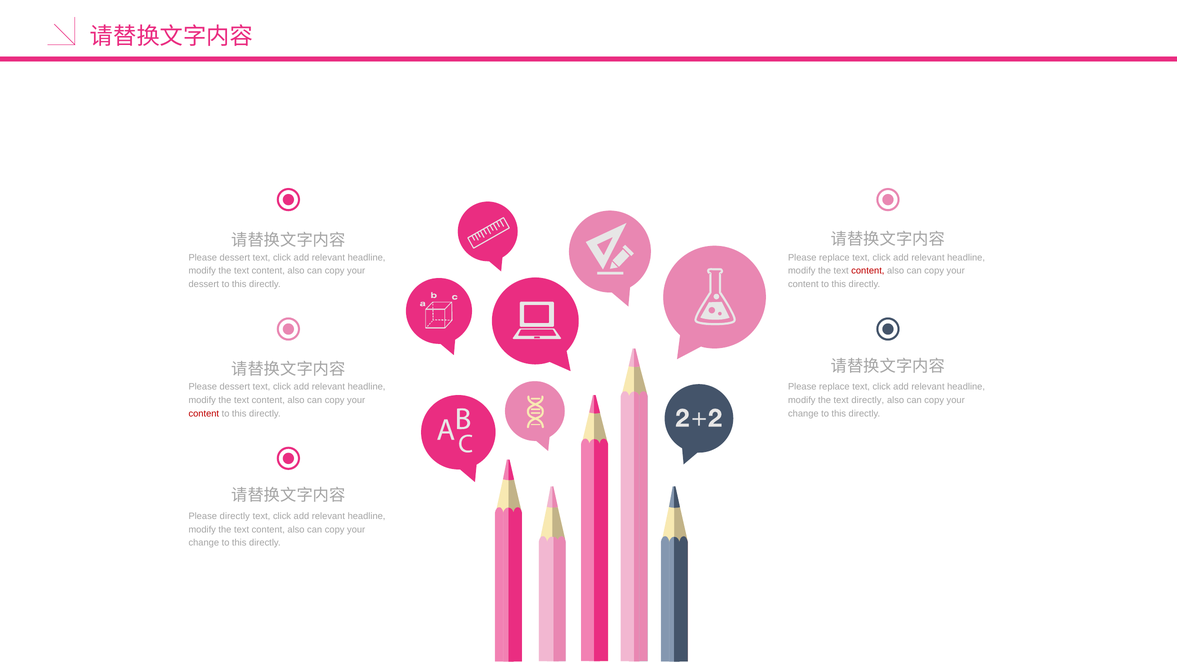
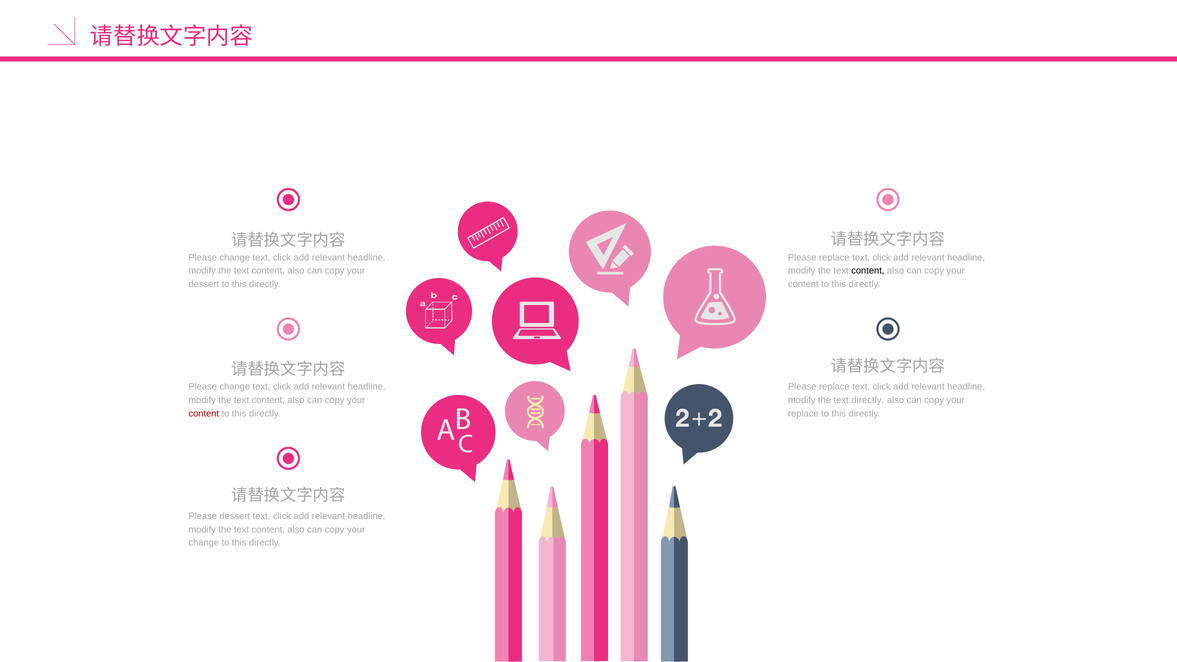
dessert: dessert -> change (235, 257)
content colour: red -> black (868, 271)
dessert: dessert -> change (235, 387)
change: change -> replace (803, 414)
Please directly: directly -> dessert (235, 516)
